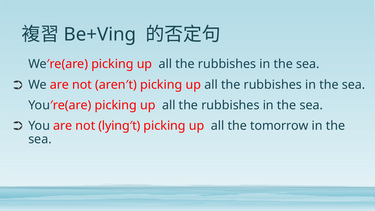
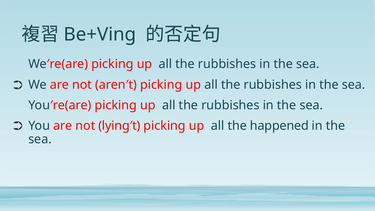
tomorrow: tomorrow -> happened (279, 126)
